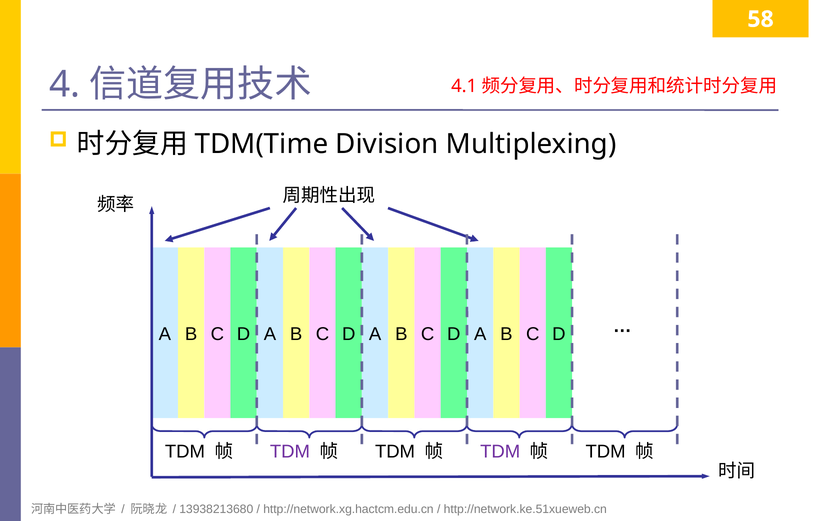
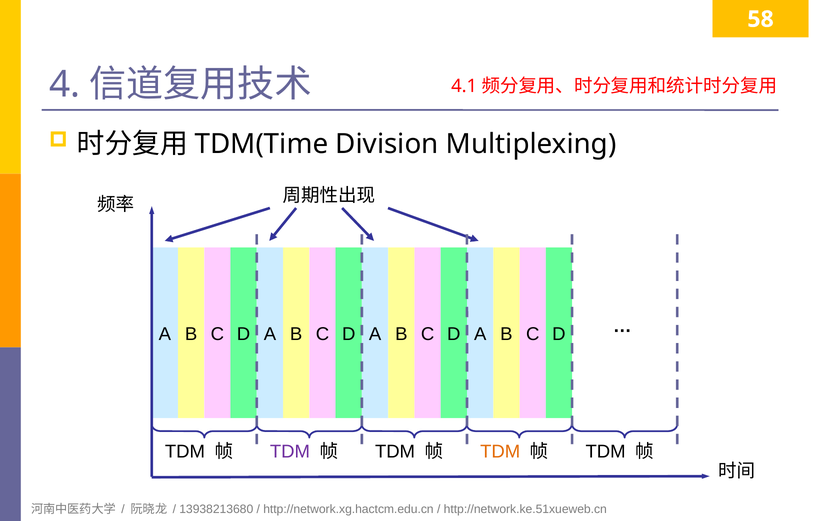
TDM colour: purple -> orange (500, 452)
